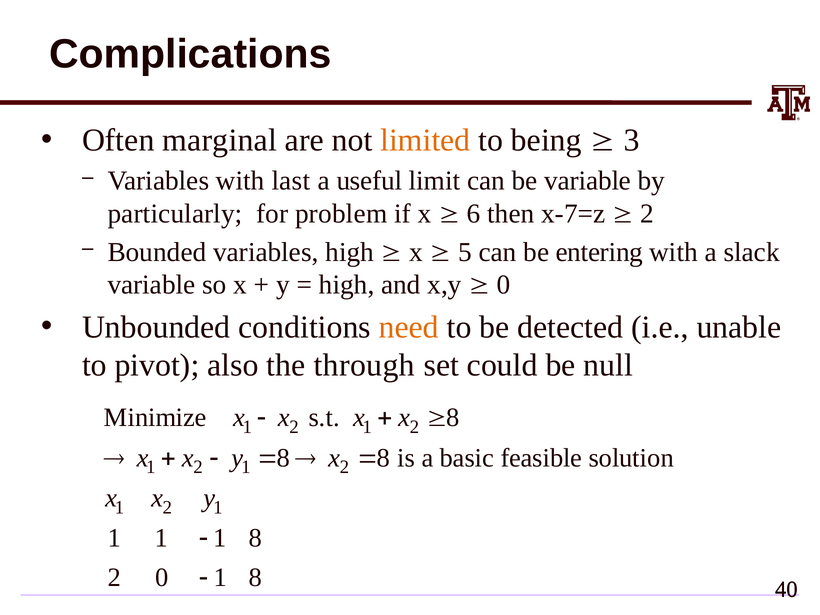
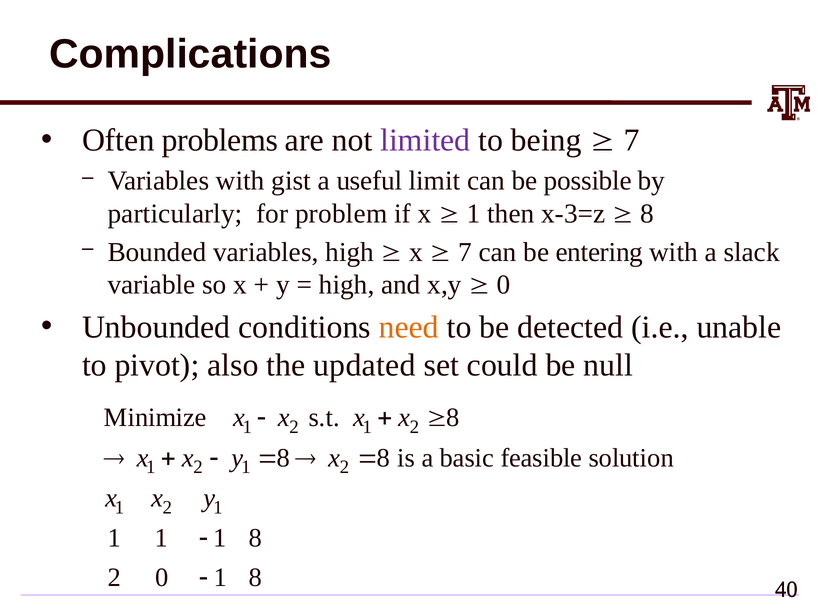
marginal: marginal -> problems (220, 140)
limited colour: orange -> purple (425, 140)
3: 3 -> 7 (632, 140)
last: last -> gist (291, 181)
be variable: variable -> possible (588, 181)
6: 6 -> 1 (474, 214)
x-7=z: x-7=z -> x-3=z (573, 214)
2: 2 -> 8 (647, 214)
5: 5 -> 7 (465, 252)
through: through -> updated (364, 365)
